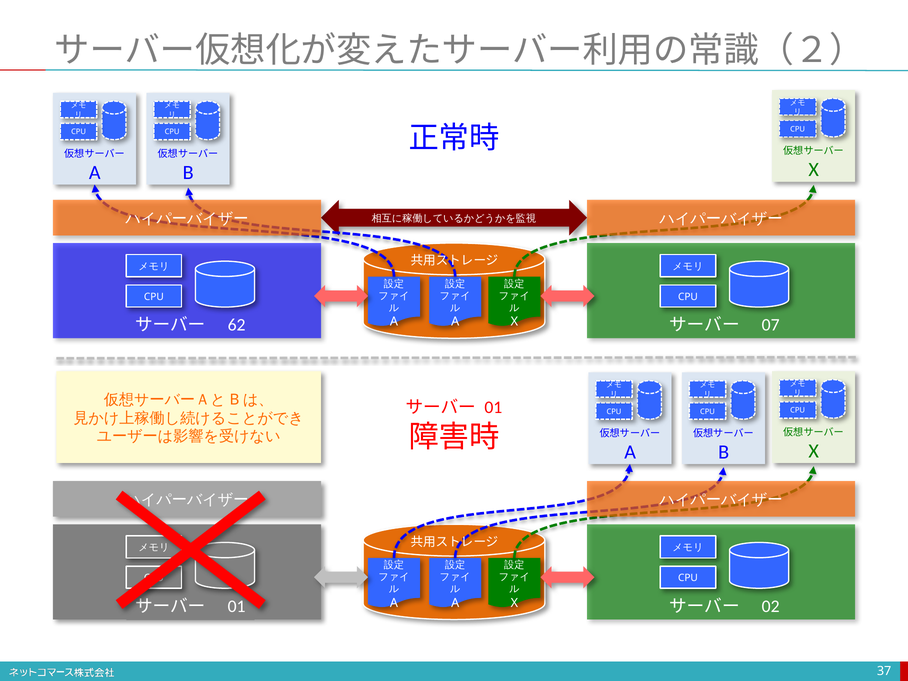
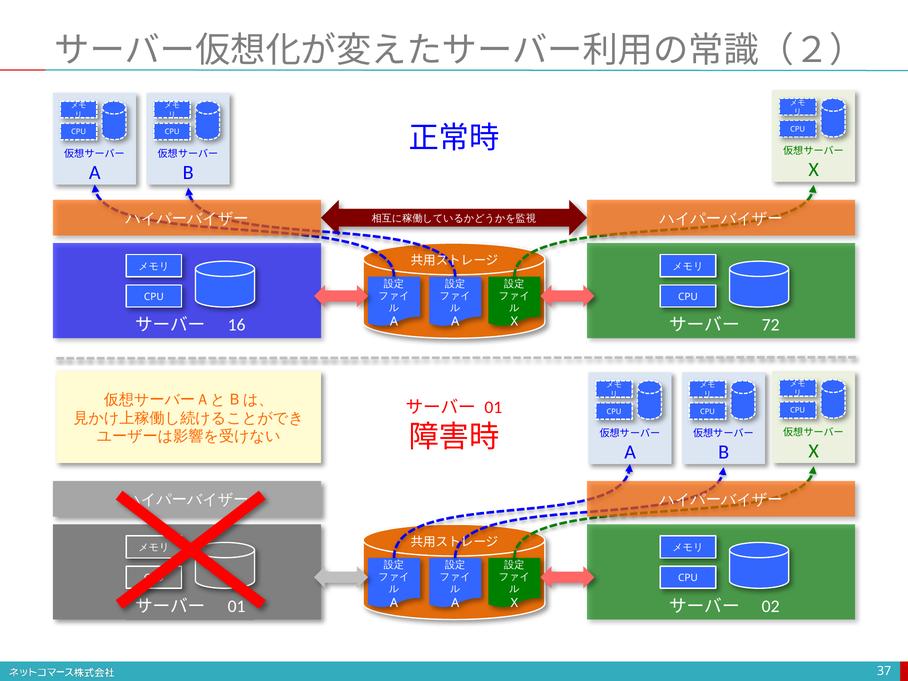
62: 62 -> 16 (237, 325)
07: 07 -> 72 (771, 325)
